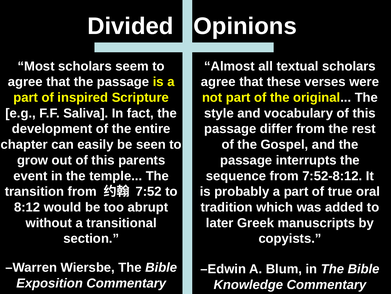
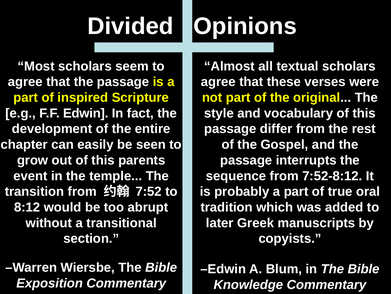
F.F Saliva: Saliva -> Edwin (86, 113)
